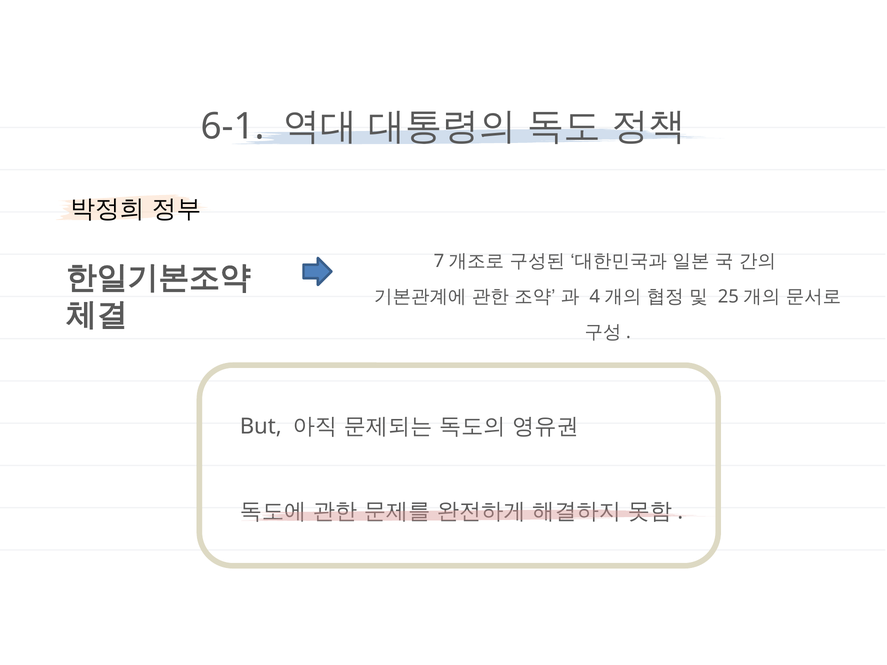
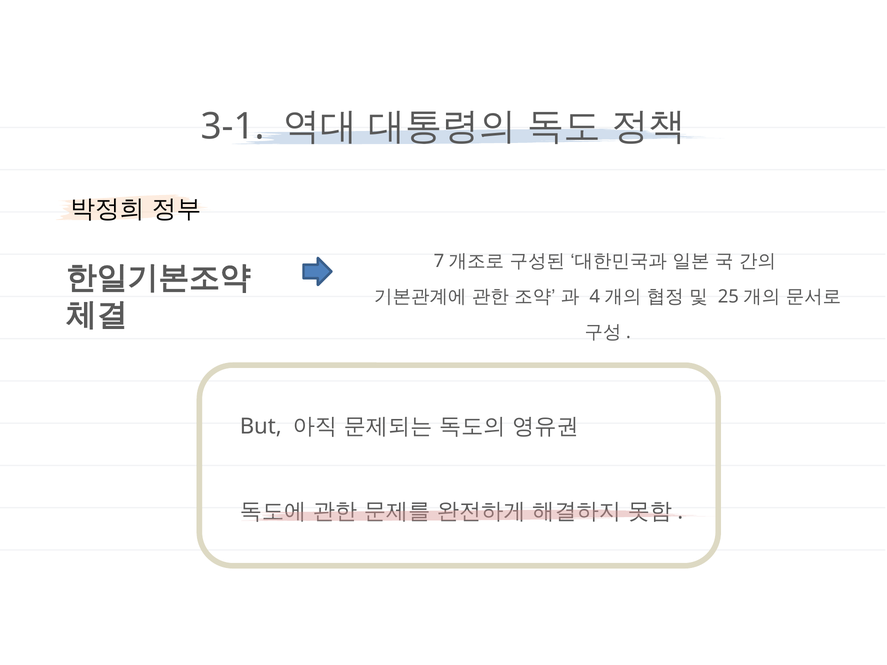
6-1: 6-1 -> 3-1 (233, 127)
